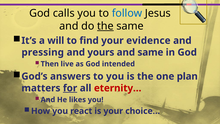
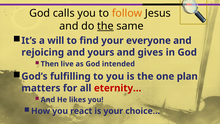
follow colour: blue -> orange (127, 13)
evidence: evidence -> everyone (148, 40)
pressing: pressing -> rejoicing (43, 52)
and same: same -> gives (150, 52)
answers: answers -> fulfilling (70, 76)
for underline: present -> none (70, 88)
